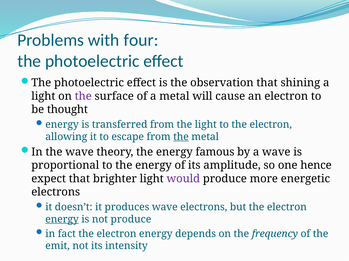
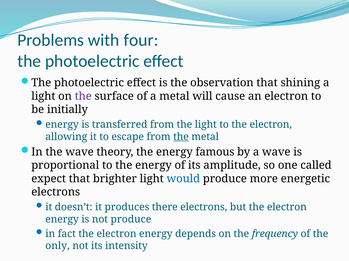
thought: thought -> initially (67, 110)
hence: hence -> called (316, 166)
would colour: purple -> blue (183, 179)
produces wave: wave -> there (165, 208)
energy underline: present -> none (62, 220)
emit: emit -> only (57, 247)
